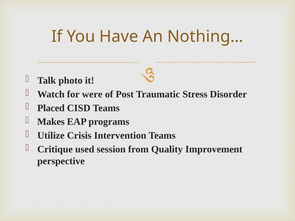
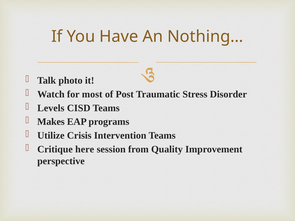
were: were -> most (92, 94)
Placed: Placed -> Levels (51, 108)
used: used -> here (85, 149)
